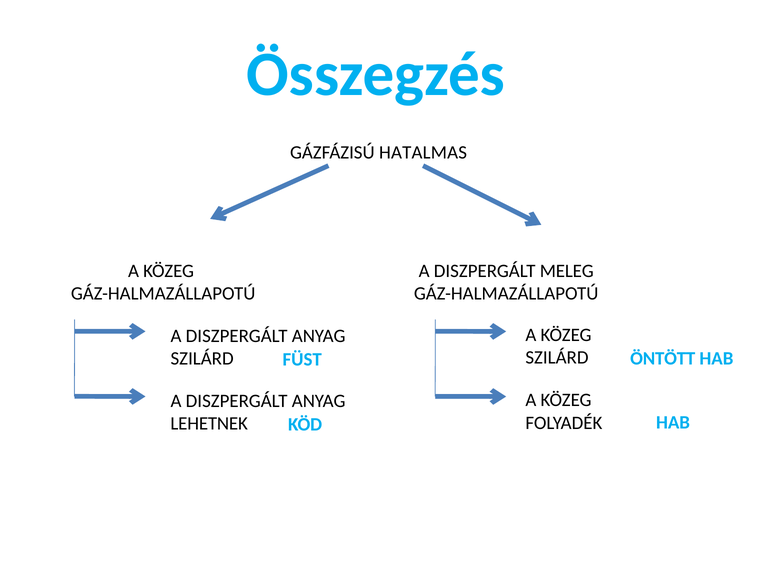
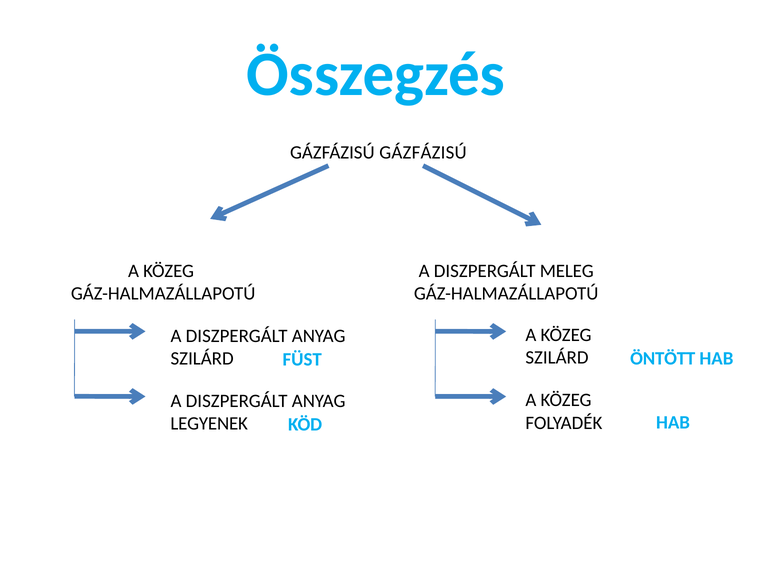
GÁZFÁZISÚ HATALMAS: HATALMAS -> GÁZFÁZISÚ (423, 152)
LEHETNEK: LEHETNEK -> LEGYENEK (209, 423)
